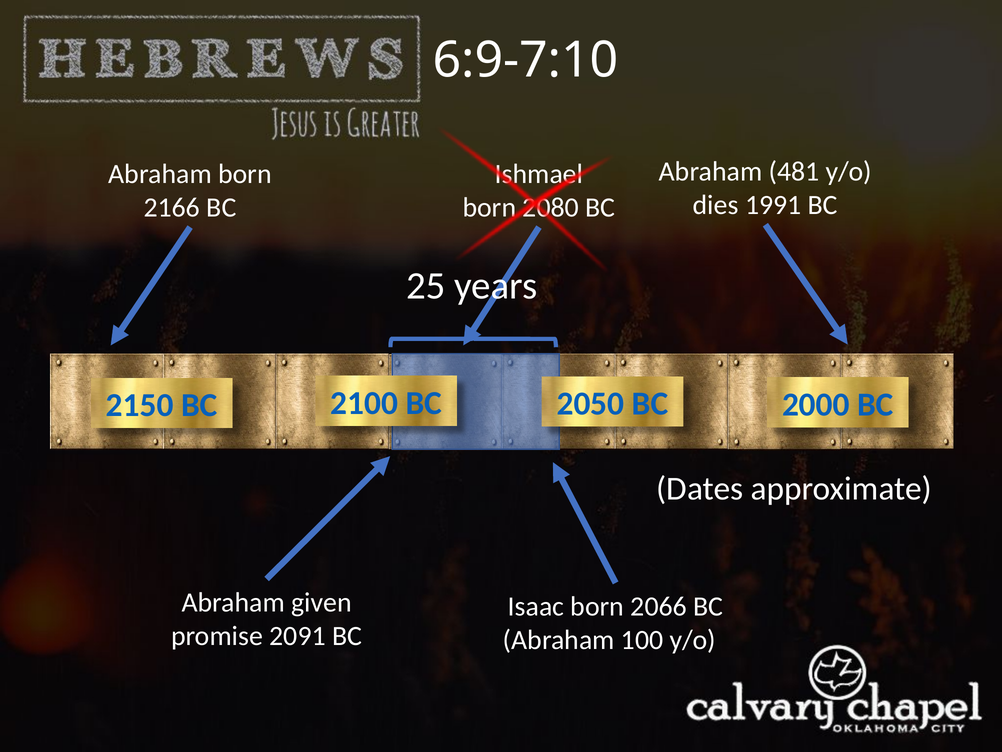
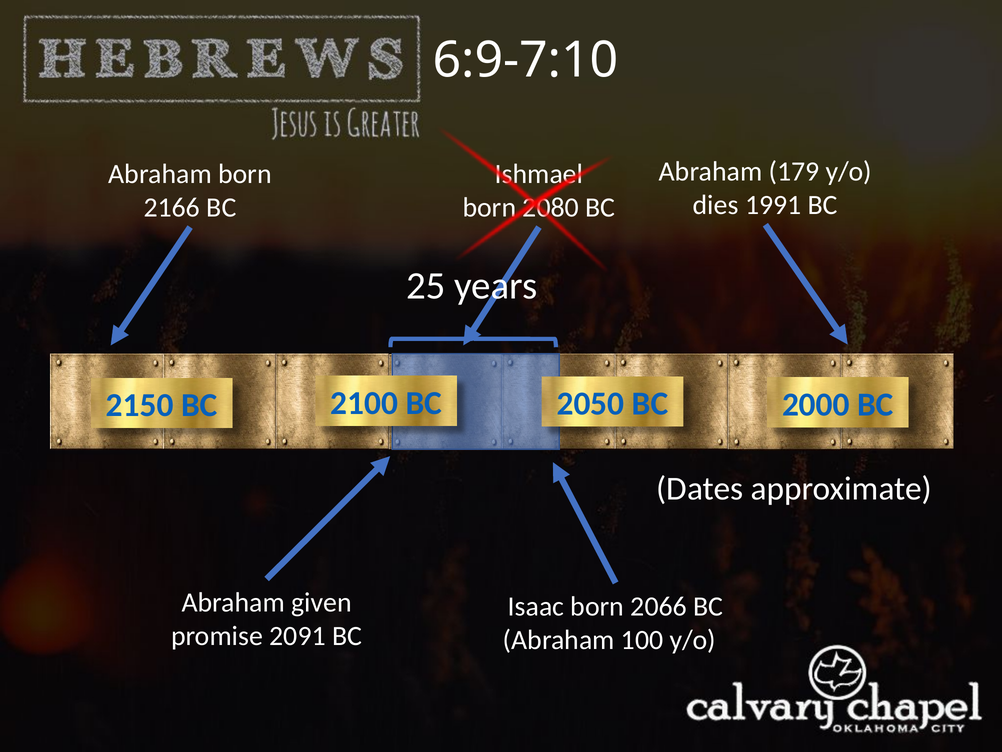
481: 481 -> 179 (794, 171)
